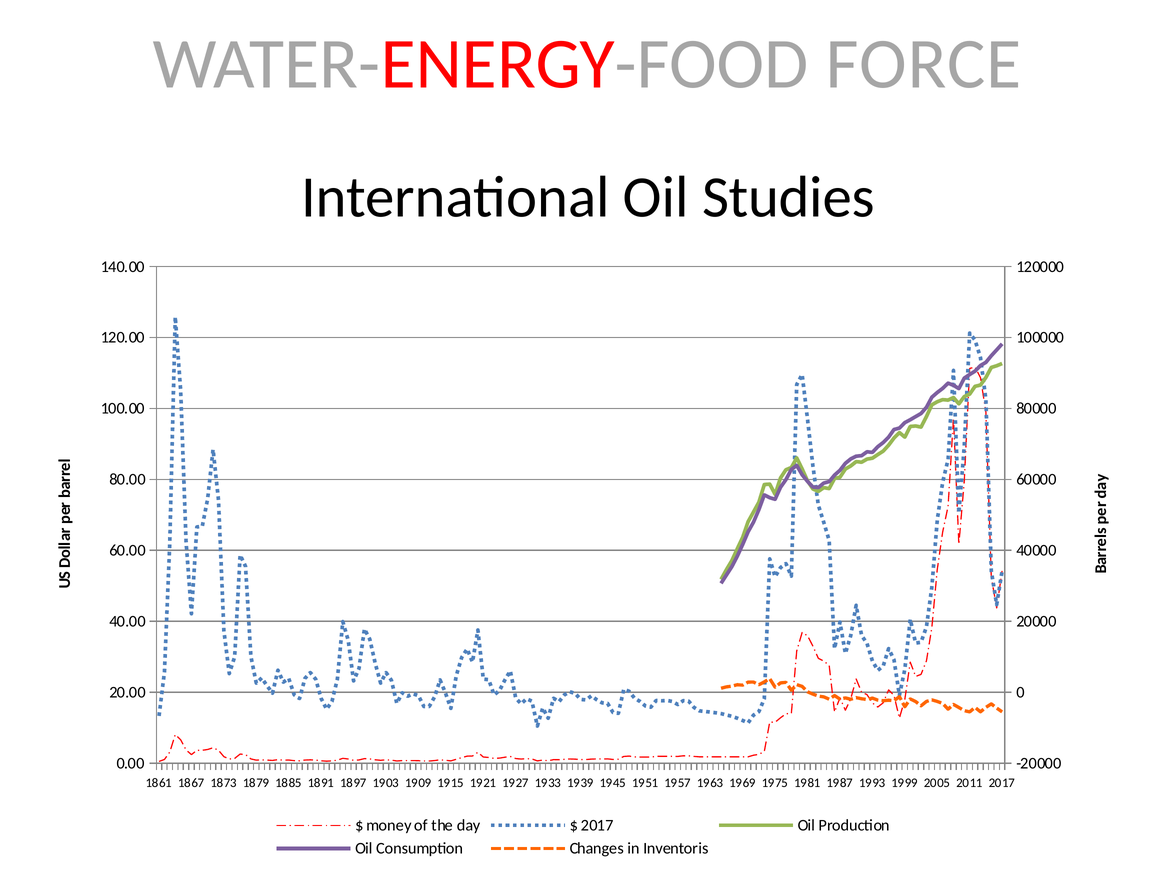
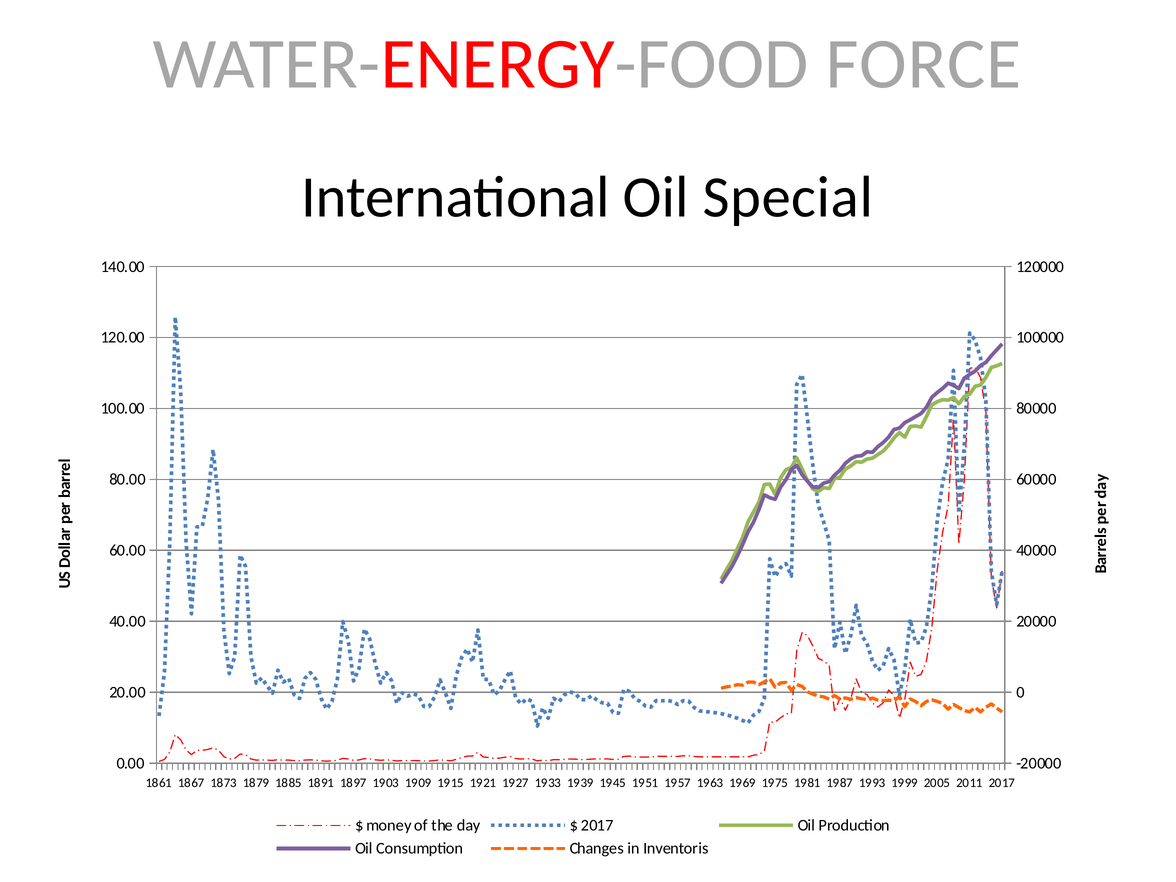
Studies: Studies -> Special (788, 197)
